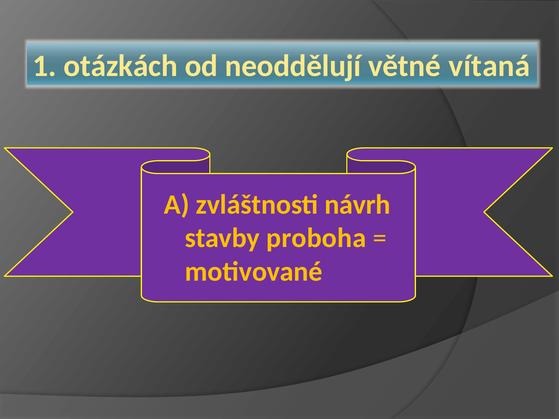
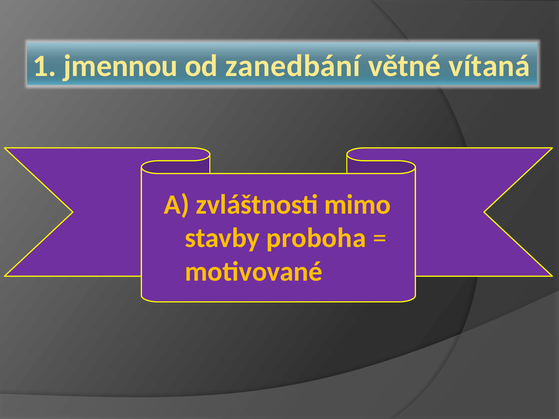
otázkách: otázkách -> jmennou (121, 66)
neoddělují: neoddělují -> zanedbání (293, 66)
návrh: návrh -> mimo (357, 205)
